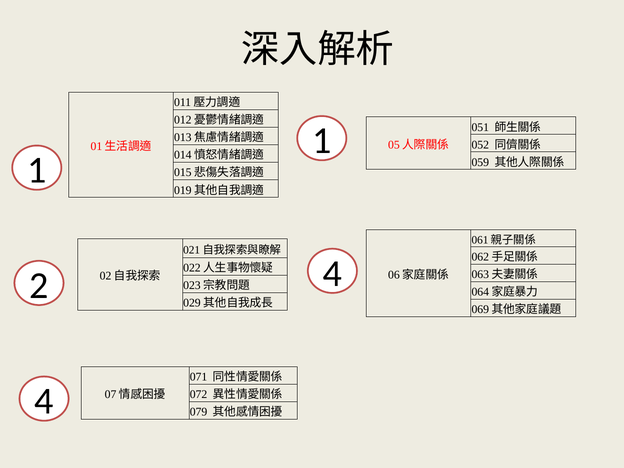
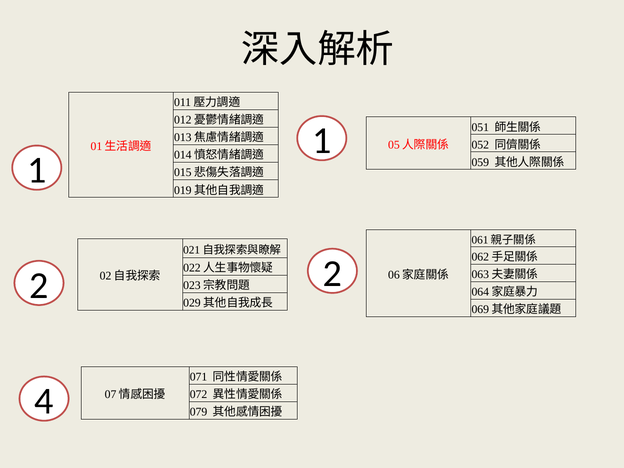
2 4: 4 -> 2 (332, 273)
